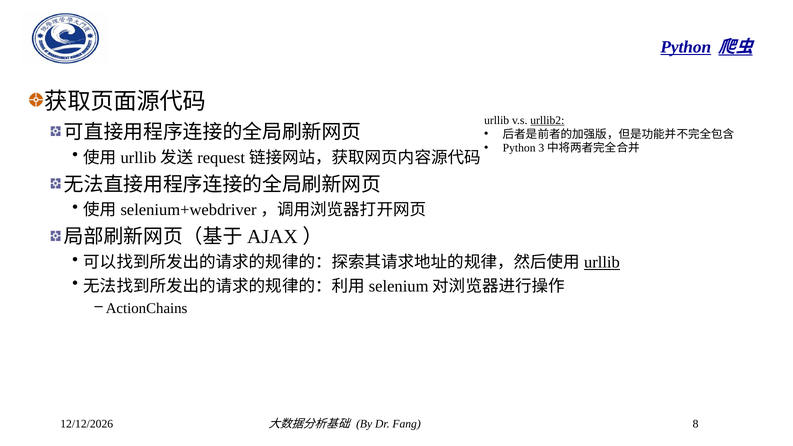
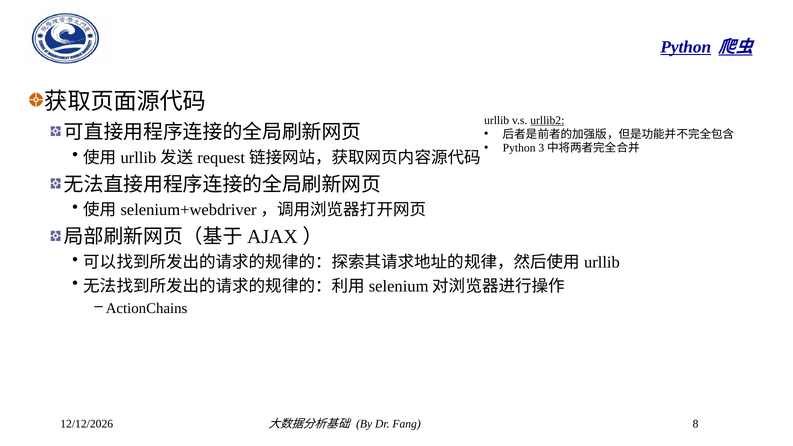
urllib underline: present -> none (602, 262)
